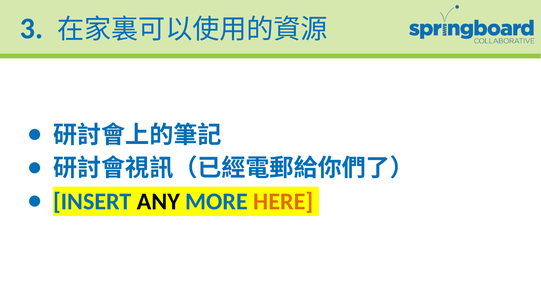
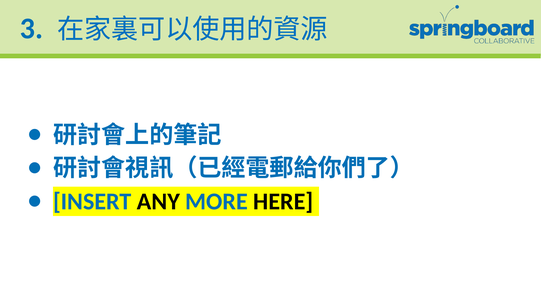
HERE colour: orange -> black (283, 201)
